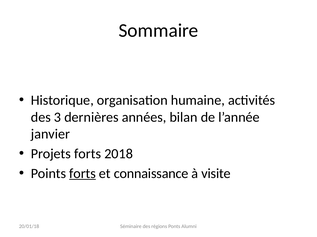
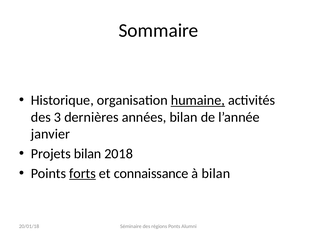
humaine underline: none -> present (198, 101)
Projets forts: forts -> bilan (88, 154)
à visite: visite -> bilan (216, 174)
